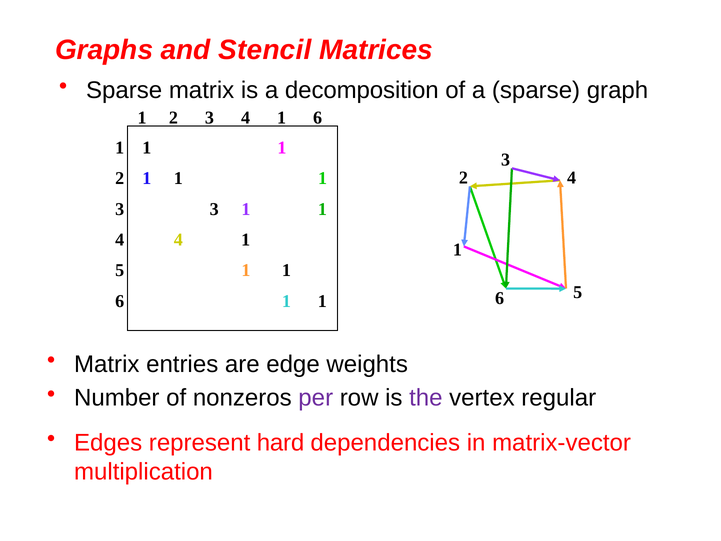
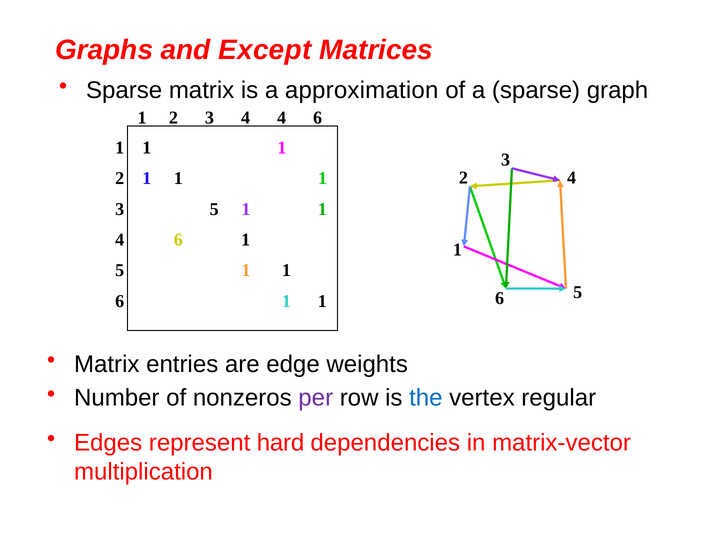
Stencil: Stencil -> Except (265, 50)
decomposition: decomposition -> approximation (362, 90)
3 4 1: 1 -> 4 (282, 118)
3 3: 3 -> 5 (214, 209)
4: 4 -> 6 (178, 240)
the colour: purple -> blue (426, 398)
